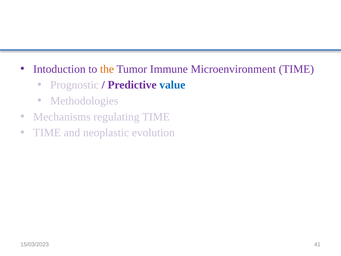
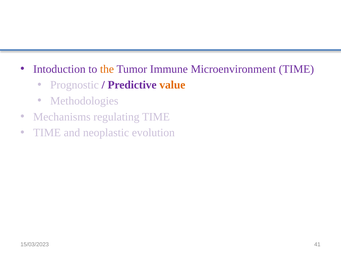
value colour: blue -> orange (172, 85)
